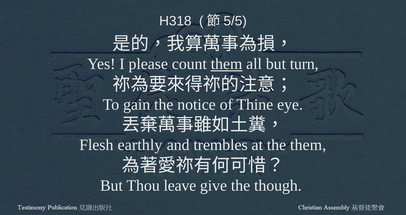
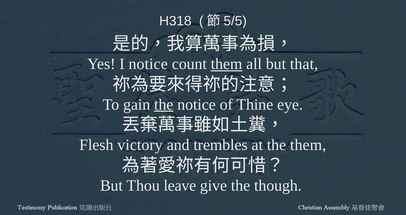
I please: please -> notice (148, 64)
turn: turn -> that (304, 64)
the underline: none -> present (164, 105)
earthly: earthly -> victory (140, 145)
